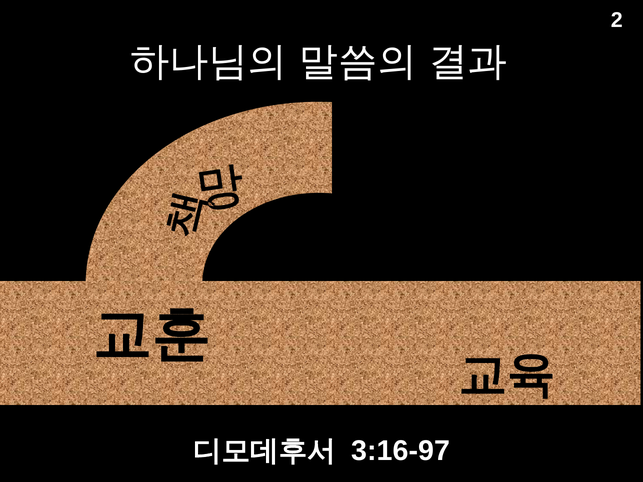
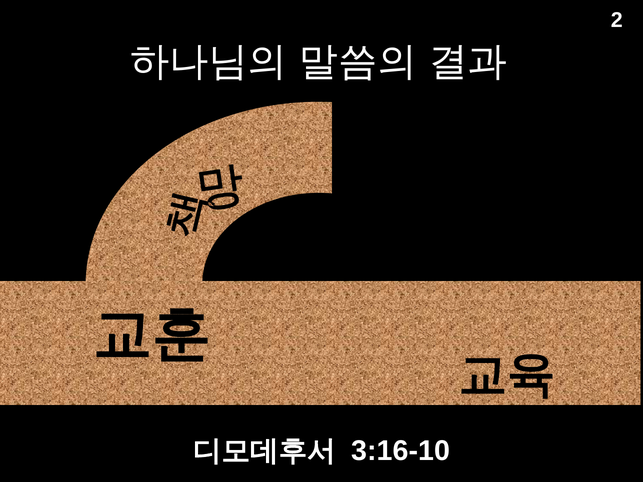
3:16-97: 3:16-97 -> 3:16-10 (401, 451)
